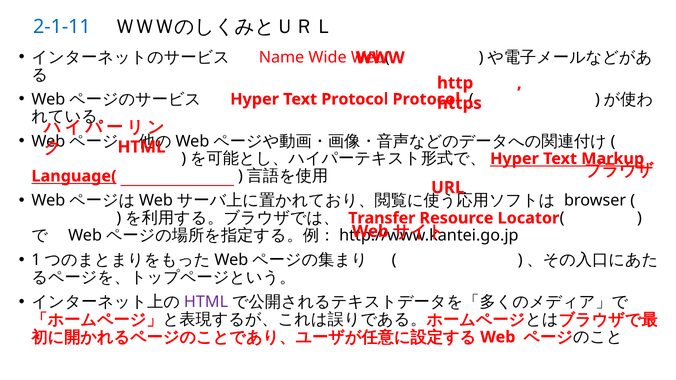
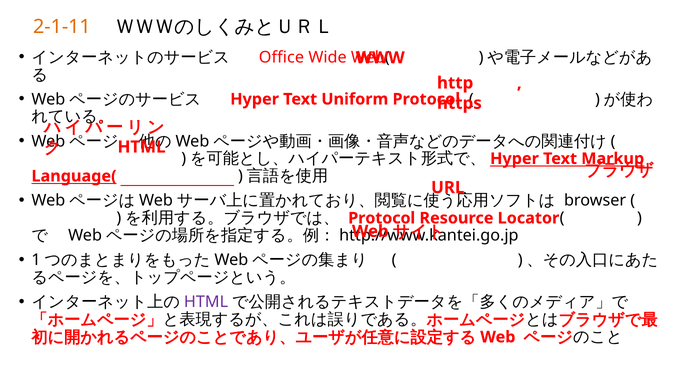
2-1-11 colour: blue -> orange (62, 27)
Name: Name -> Office (281, 57)
Text Protocol: Protocol -> Uniform (355, 99)
Transfer: Transfer -> Protocol (382, 218)
